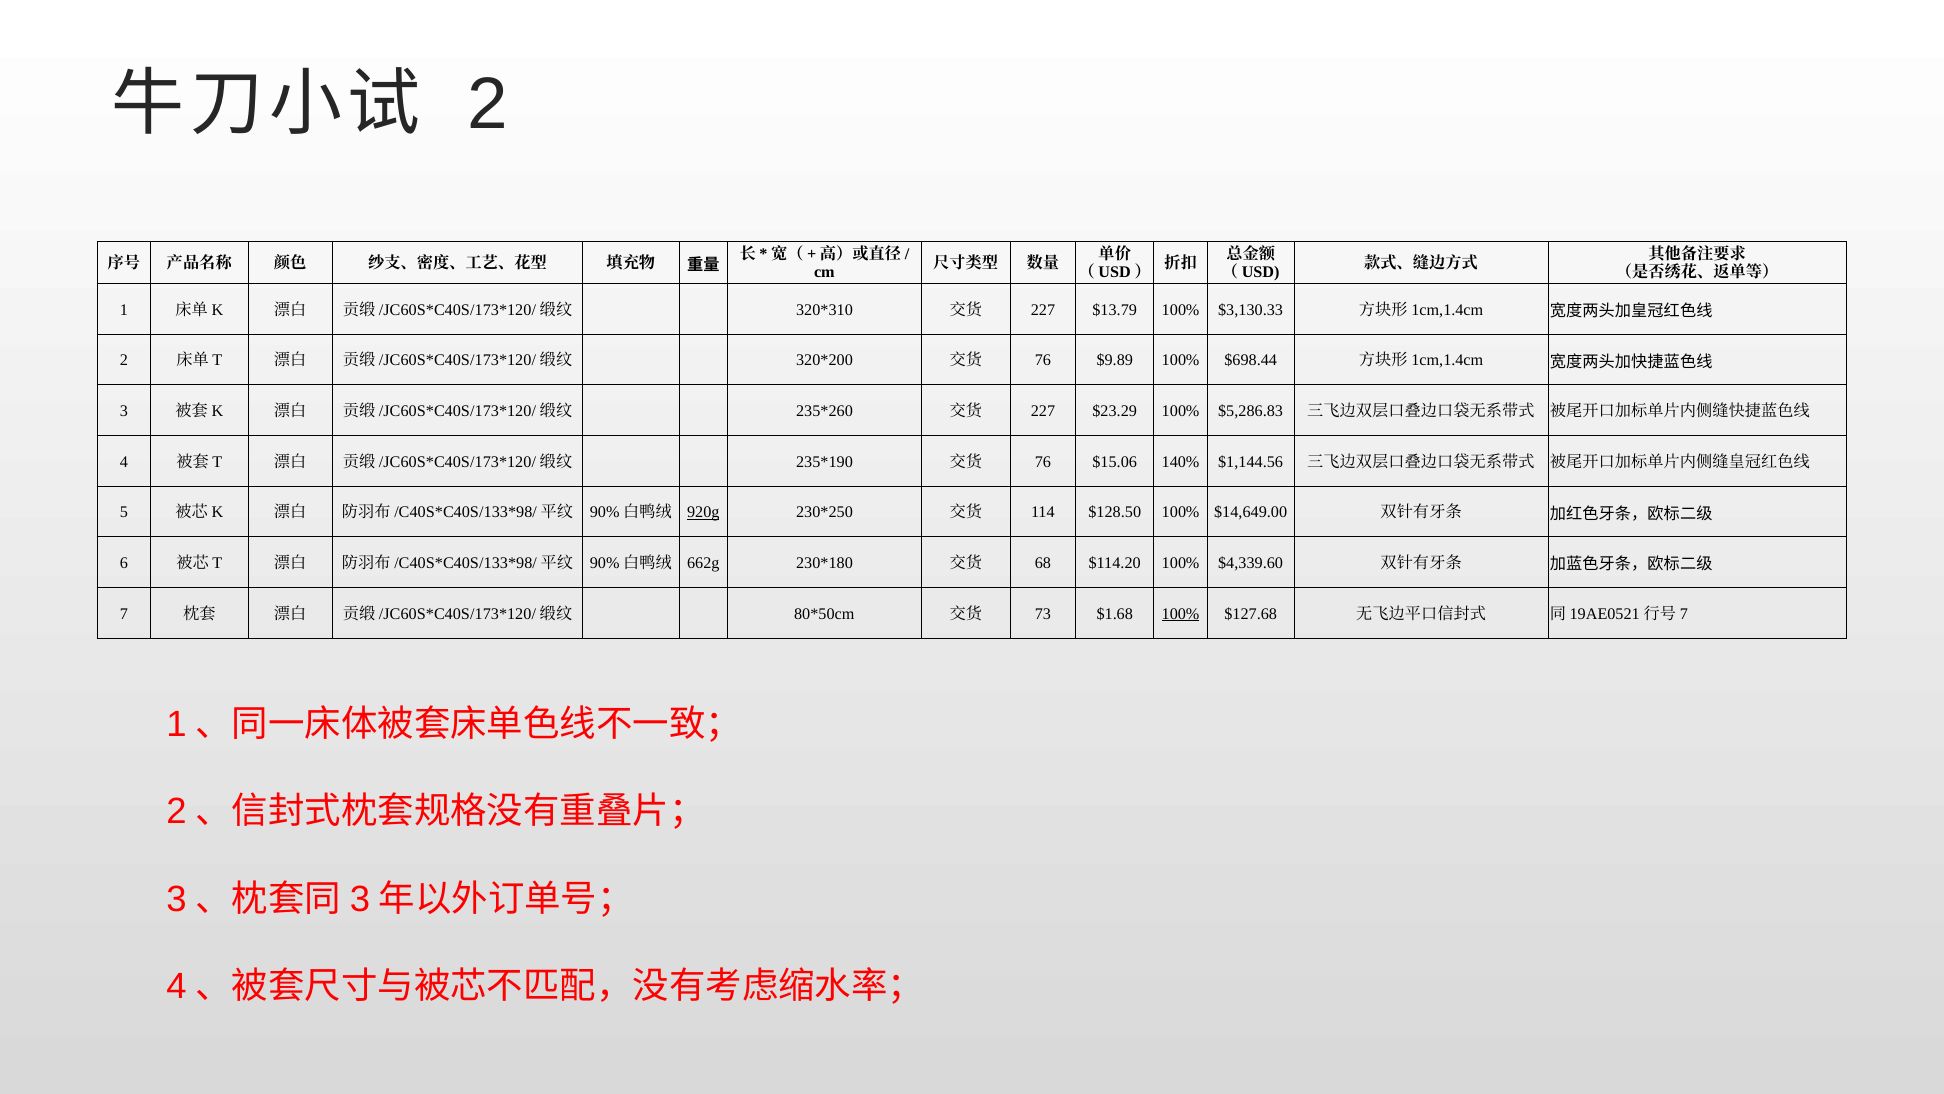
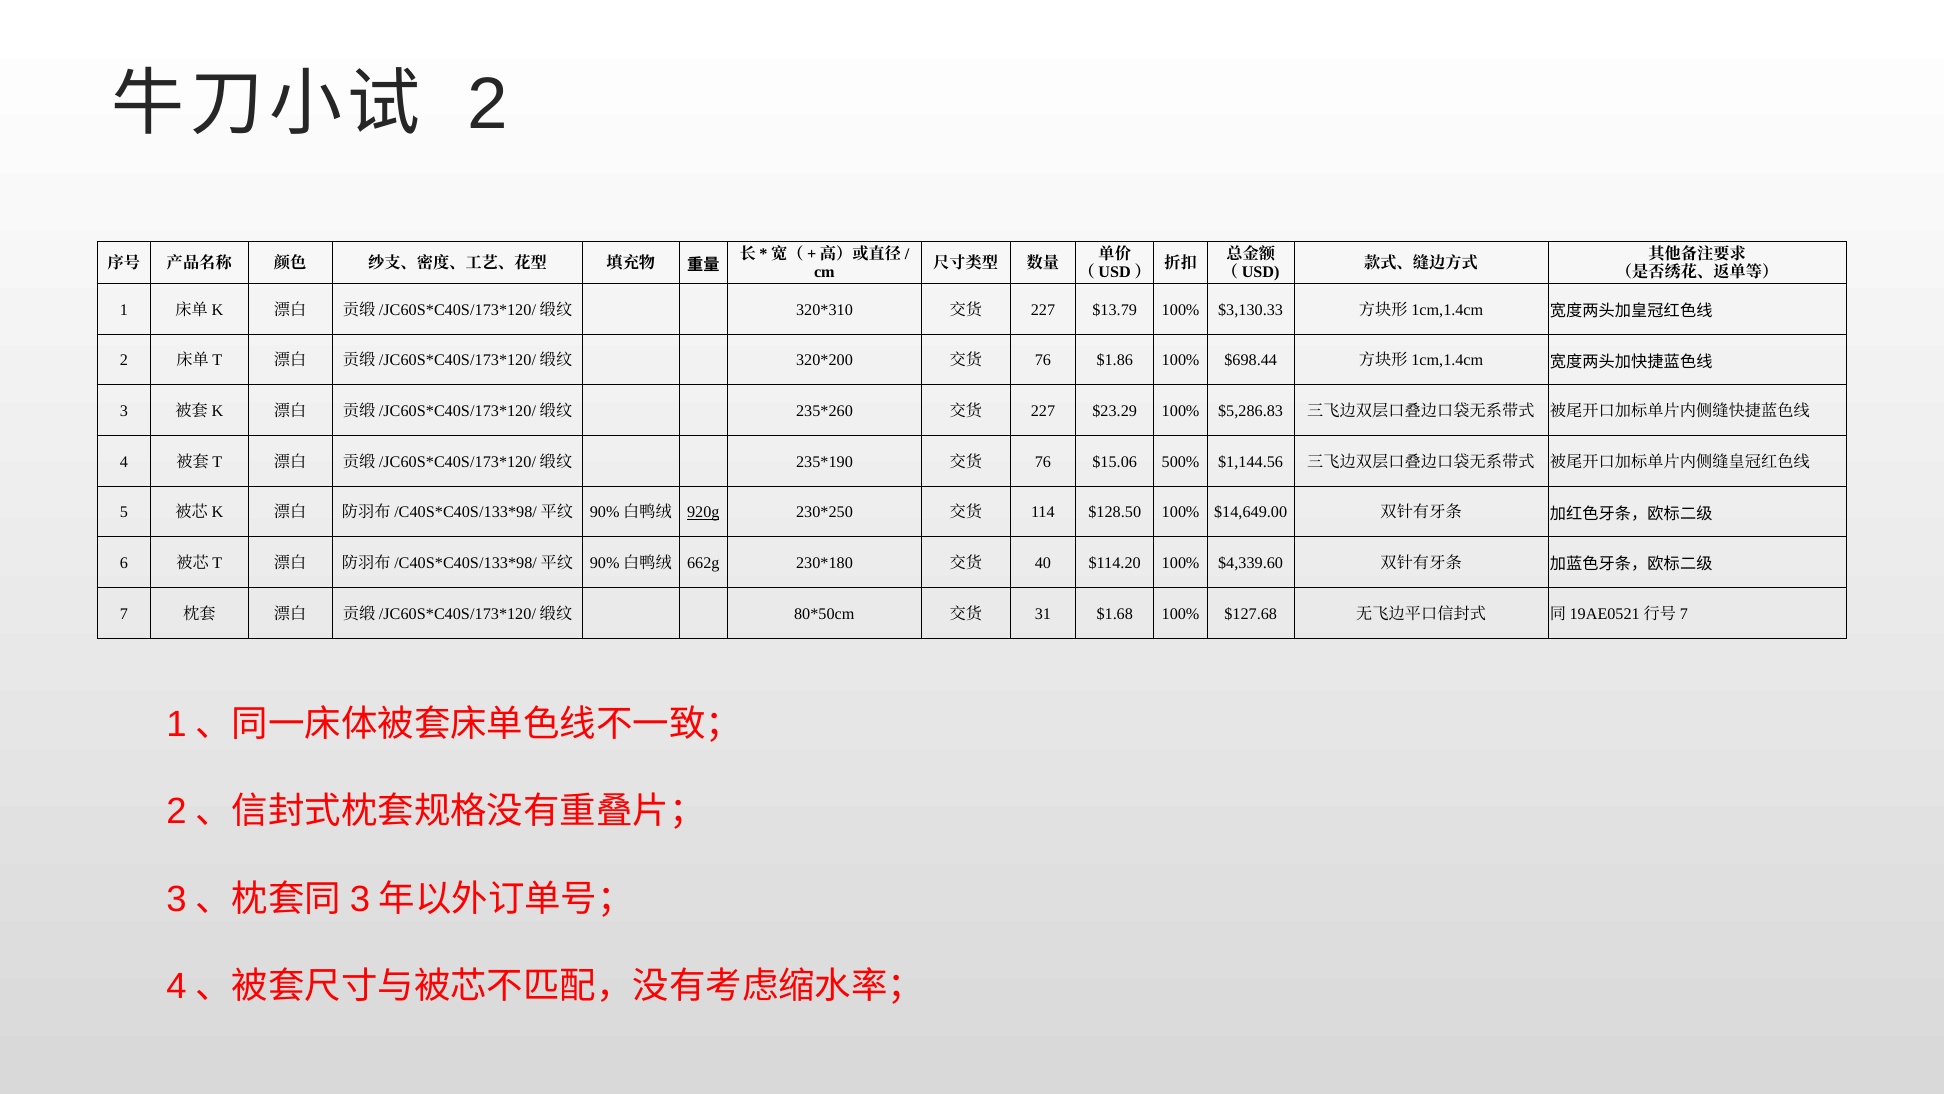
$9.89: $9.89 -> $1.86 (1115, 360)
140%: 140% -> 500% (1181, 462)
68: 68 -> 40 (1043, 563)
73: 73 -> 31 (1043, 613)
100% underline: present -> none (1181, 613)
